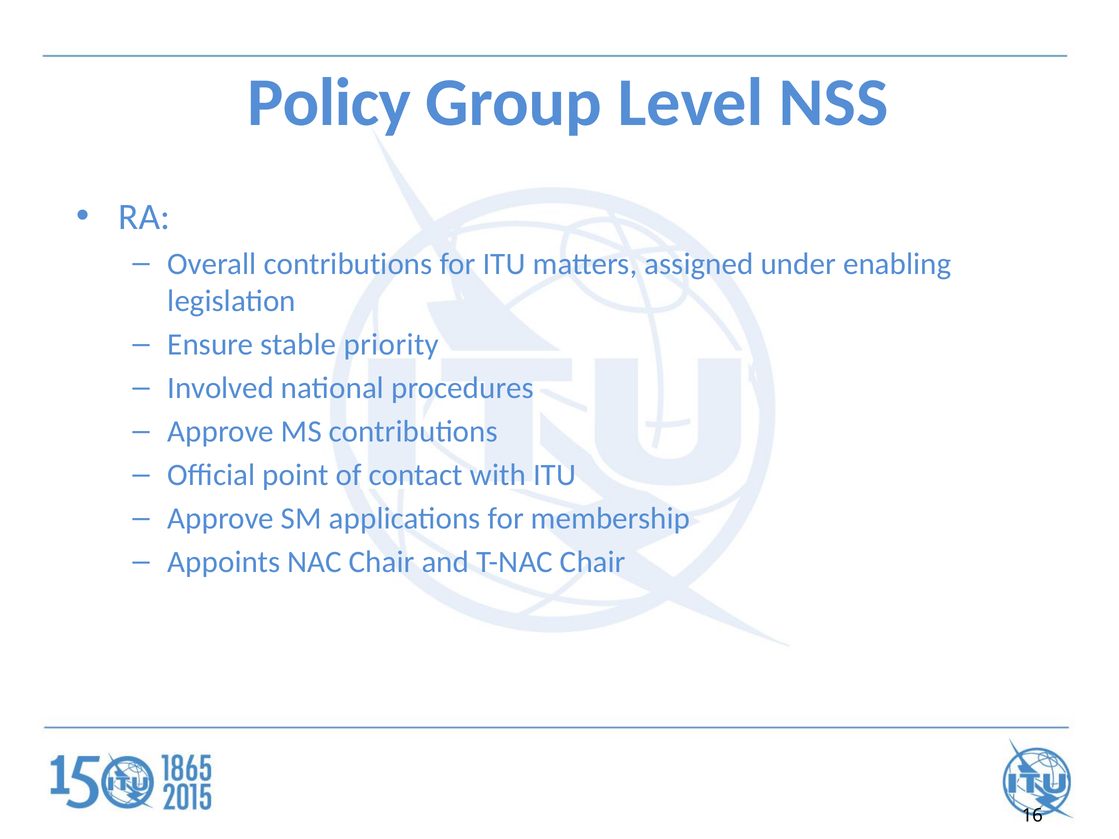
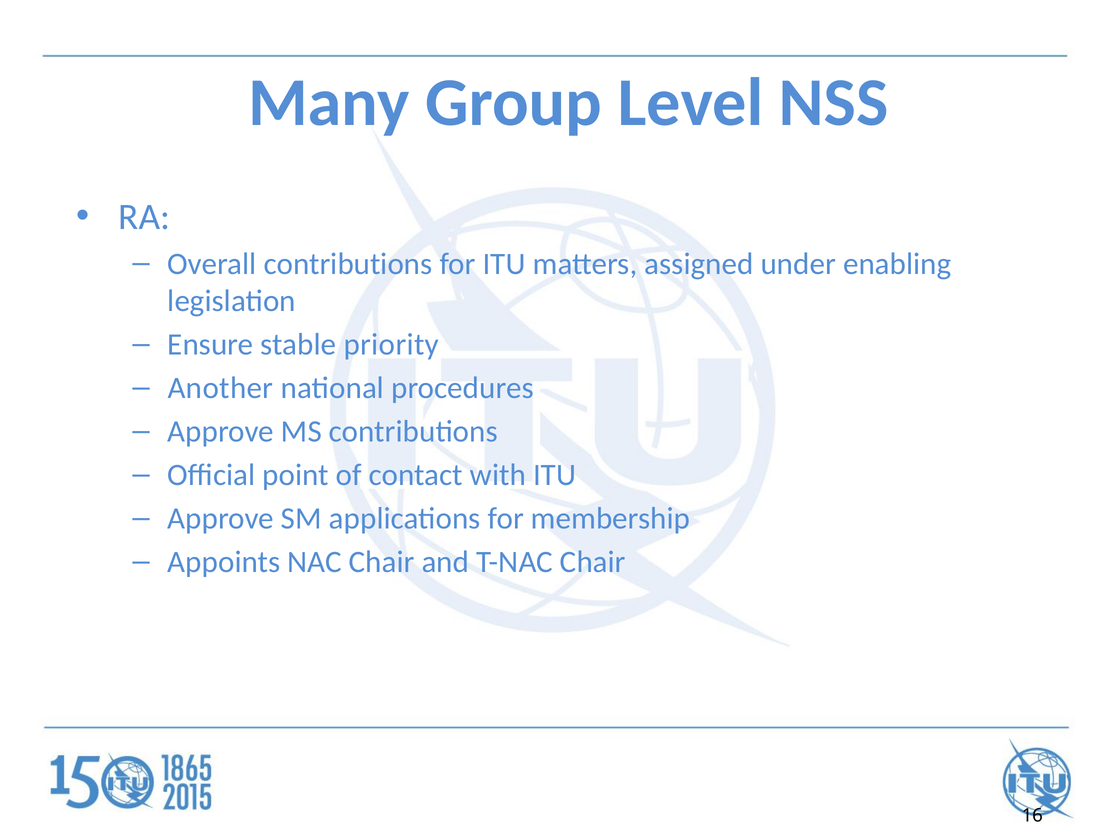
Policy: Policy -> Many (329, 103)
Involved: Involved -> Another (220, 388)
